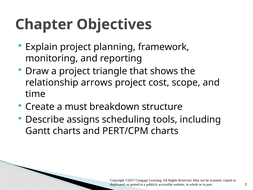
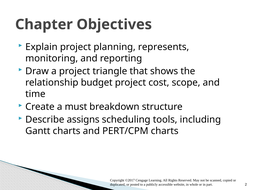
framework: framework -> represents (164, 47)
arrows: arrows -> budget (97, 82)
